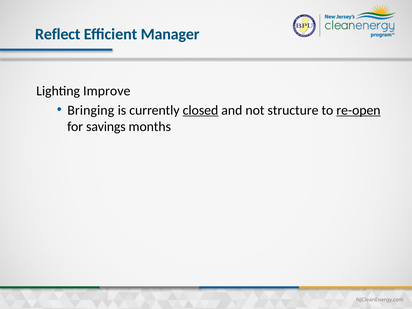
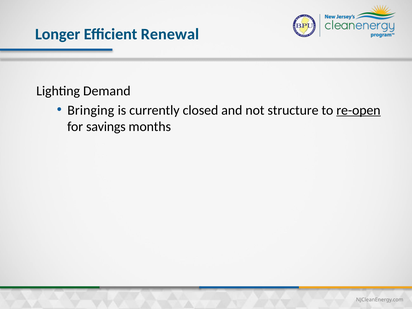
Reflect: Reflect -> Longer (58, 34)
Manager: Manager -> Renewal (170, 34)
Improve: Improve -> Demand (107, 91)
closed underline: present -> none (200, 110)
